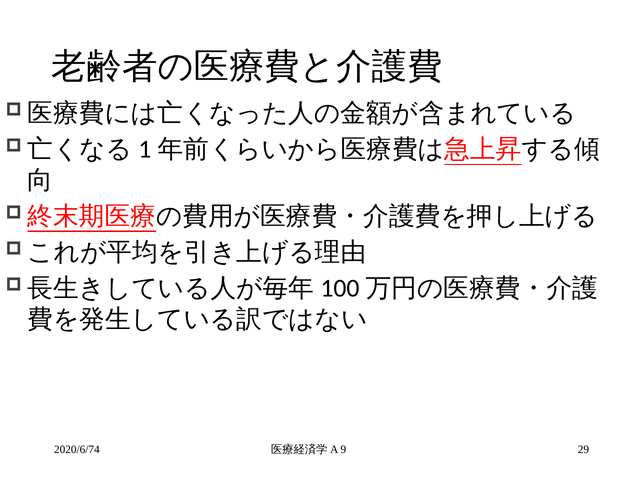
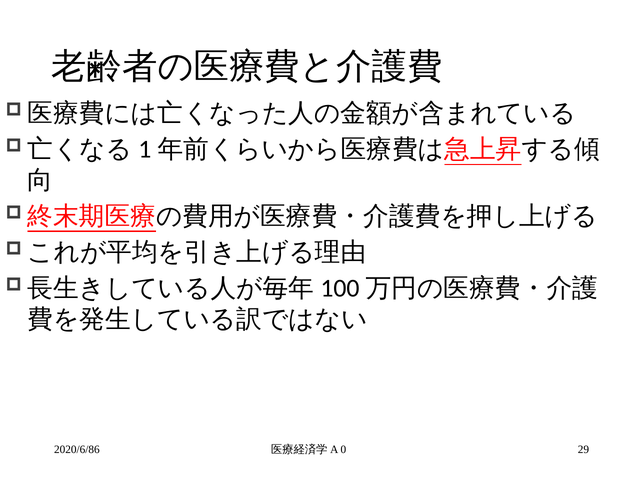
2020/6/74: 2020/6/74 -> 2020/6/86 (77, 450)
9: 9 -> 0 (343, 450)
